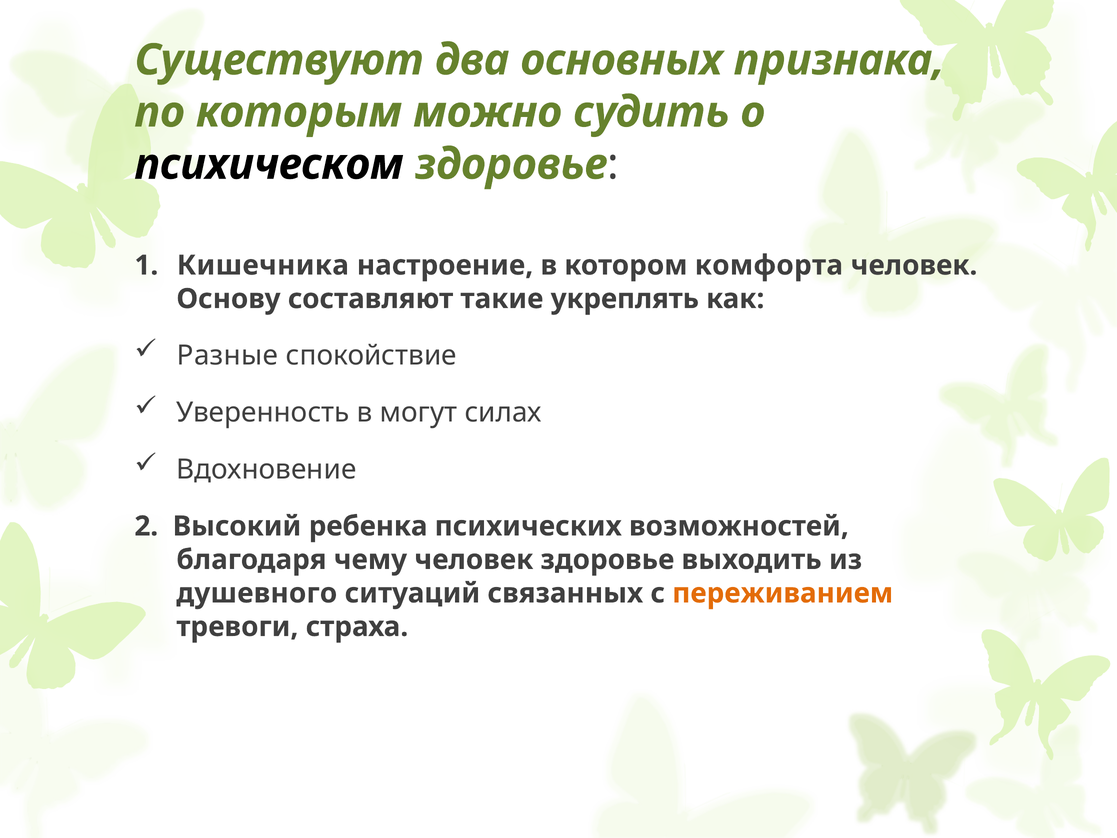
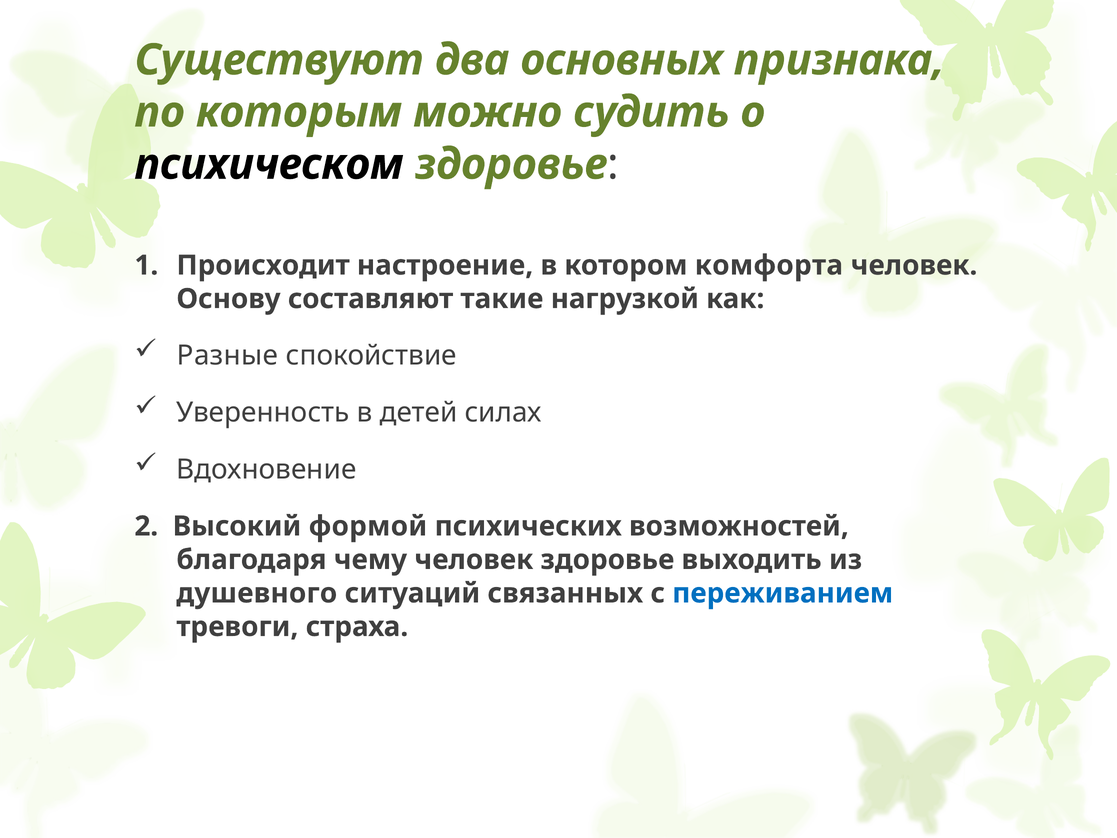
Кишечника: Кишечника -> Происходит (263, 265)
укреплять: укреплять -> нагрузкой (625, 299)
могут: могут -> детей (419, 412)
ребенка: ребенка -> формой (368, 526)
переживанием colour: orange -> blue (783, 593)
